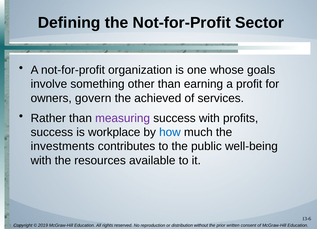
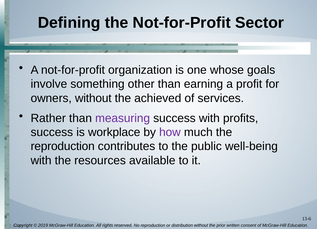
owners govern: govern -> without (93, 98)
how colour: blue -> purple (170, 132)
investments: investments -> reproduction (63, 146)
